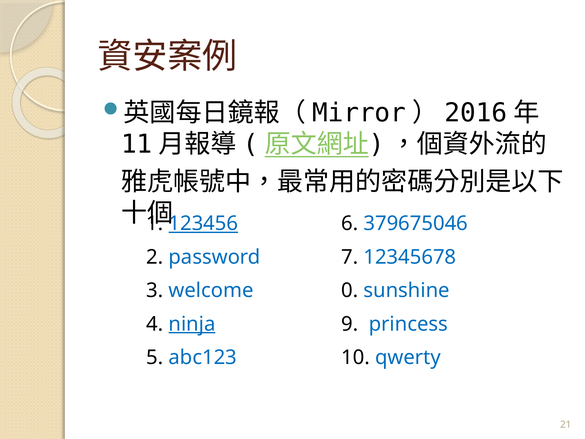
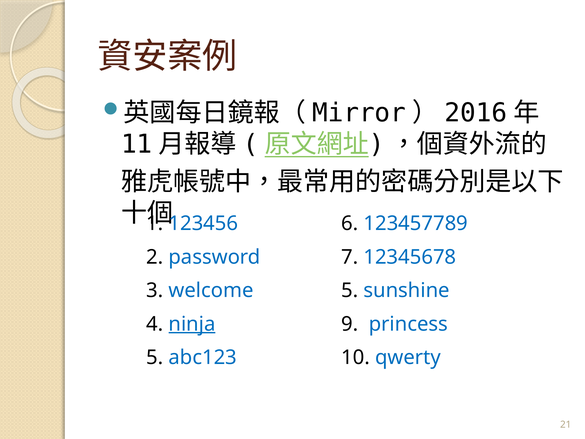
123456 underline: present -> none (203, 223)
379675046: 379675046 -> 123457789 (416, 223)
welcome 0: 0 -> 5 (350, 290)
